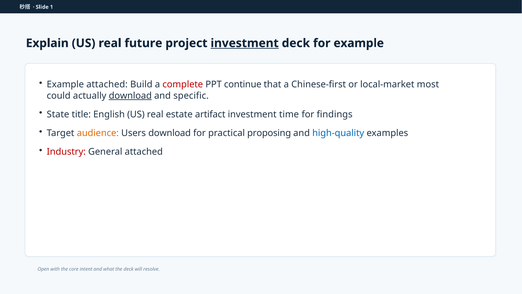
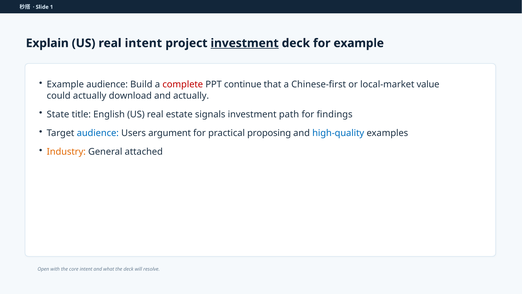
real future: future -> intent (143, 43)
Example attached: attached -> audience (107, 84)
most: most -> value (428, 84)
download underline: present -> none (130, 96)
and specific: specific -> actually (191, 96)
artifact: artifact -> signals (210, 114)
time: time -> path (289, 114)
audience colour: orange -> blue (98, 133)
Users download: download -> argument (170, 133)
Industry colour: red -> orange (66, 152)
